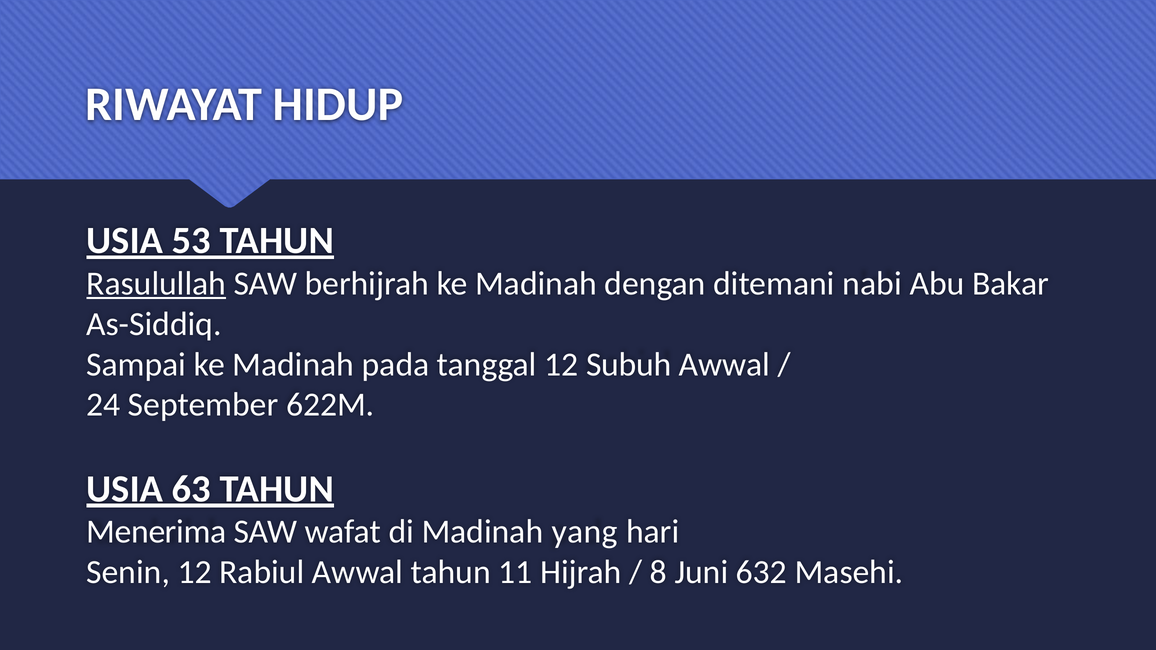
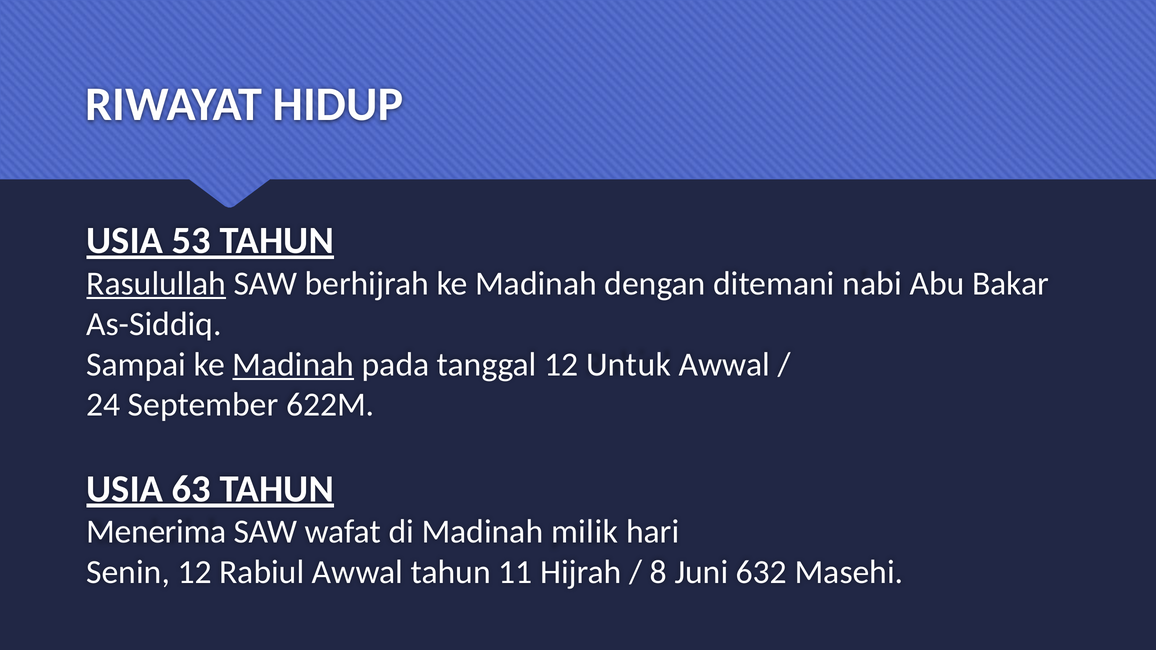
Madinah underline: none -> present (293, 365)
Subuh: Subuh -> Untuk (628, 365)
yang: yang -> milik (585, 532)
